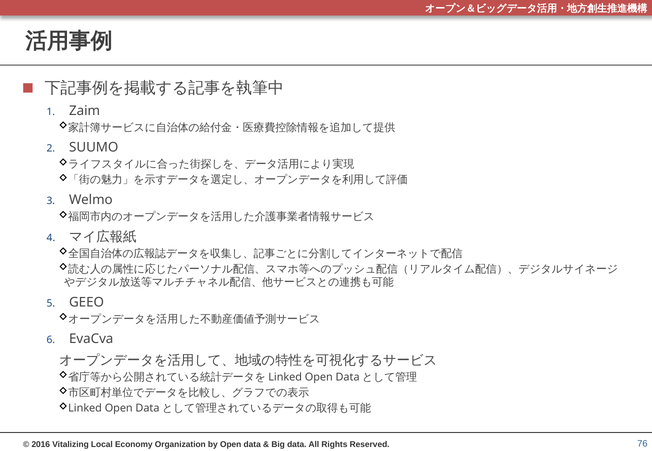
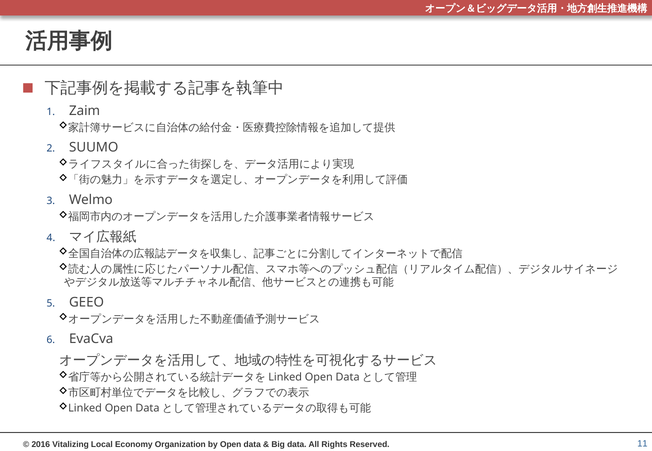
76: 76 -> 11 (642, 444)
